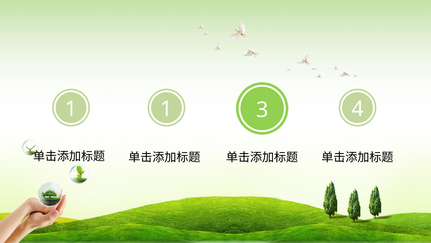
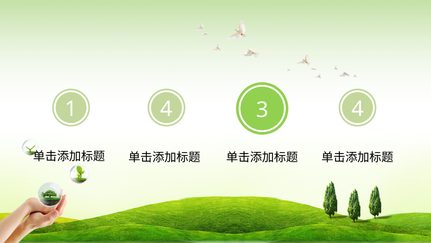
1 1: 1 -> 4 (166, 109)
